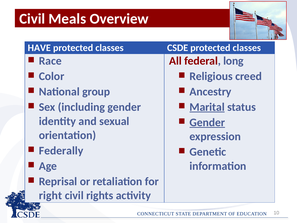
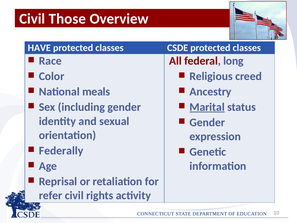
Meals: Meals -> Those (67, 19)
group: group -> meals (96, 92)
Gender underline: present -> none (207, 122)
right: right -> refer (51, 195)
